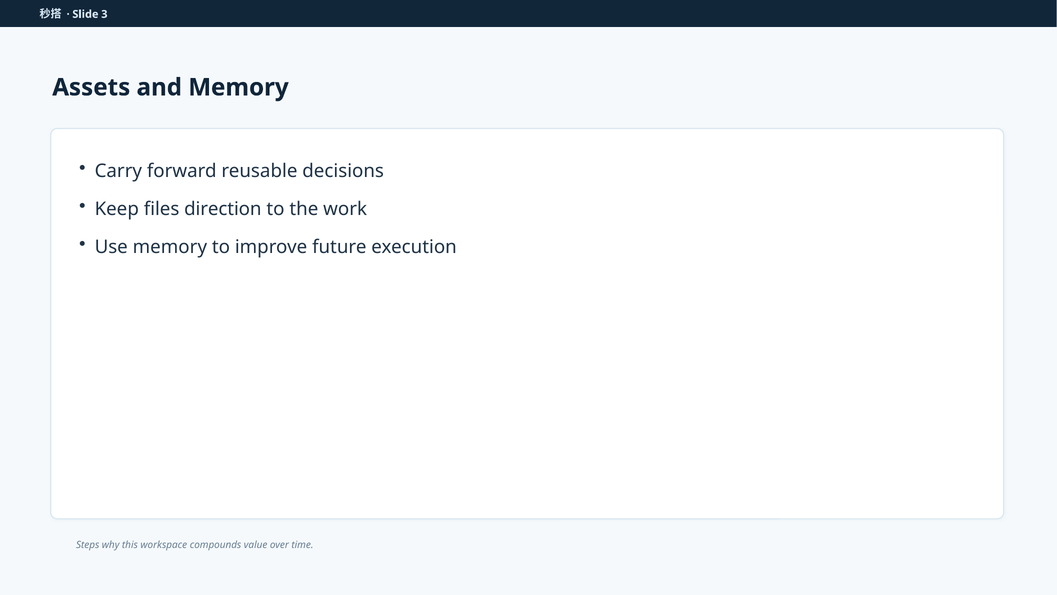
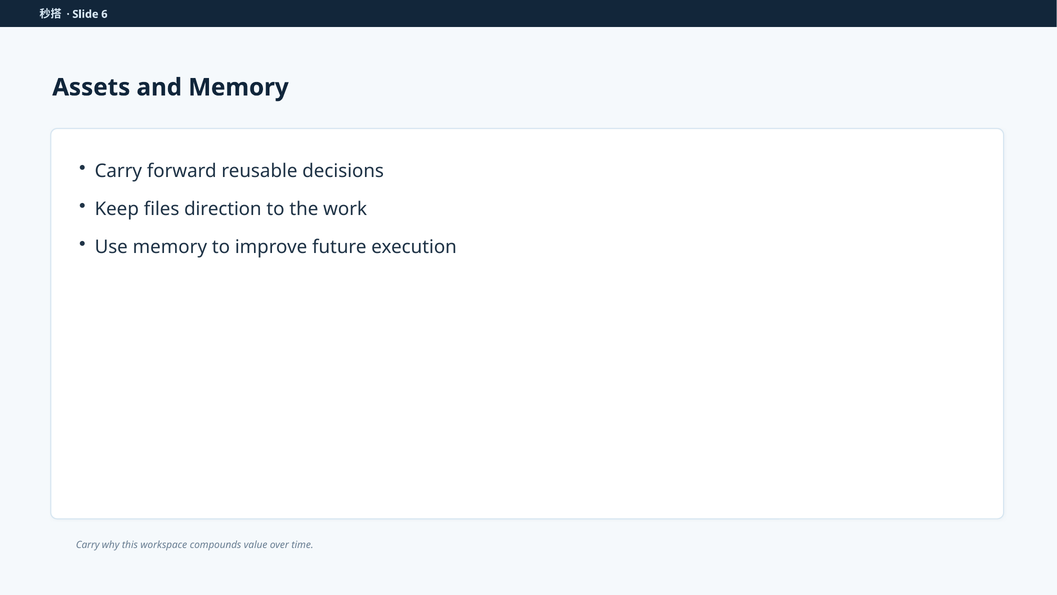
3: 3 -> 6 (104, 14)
Steps: Steps -> Carry (88, 544)
